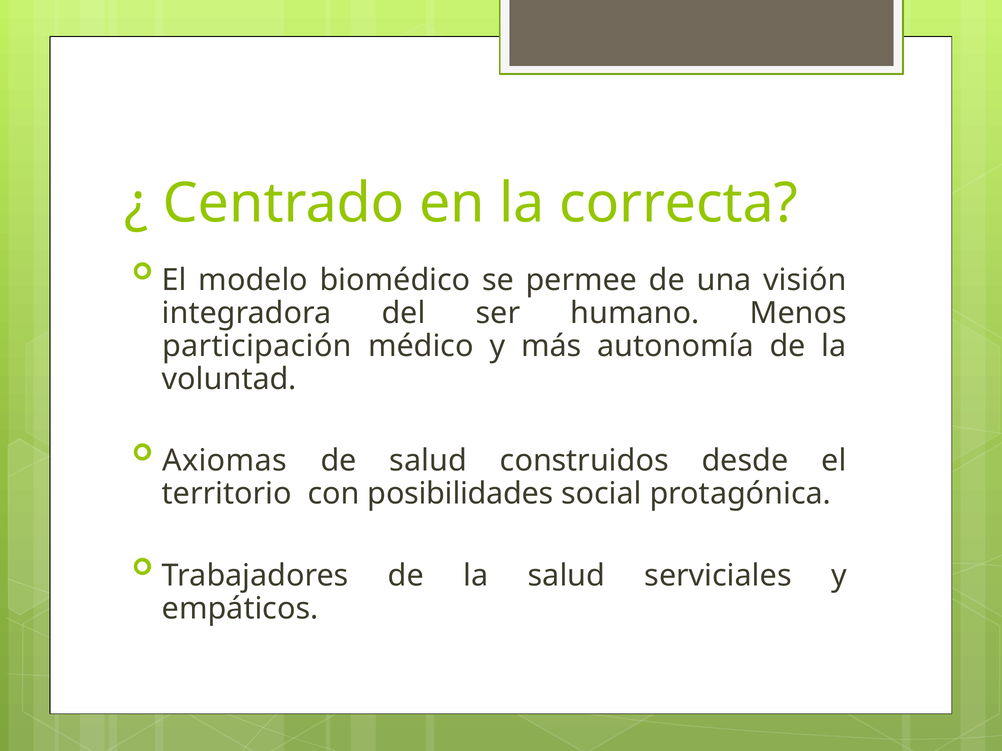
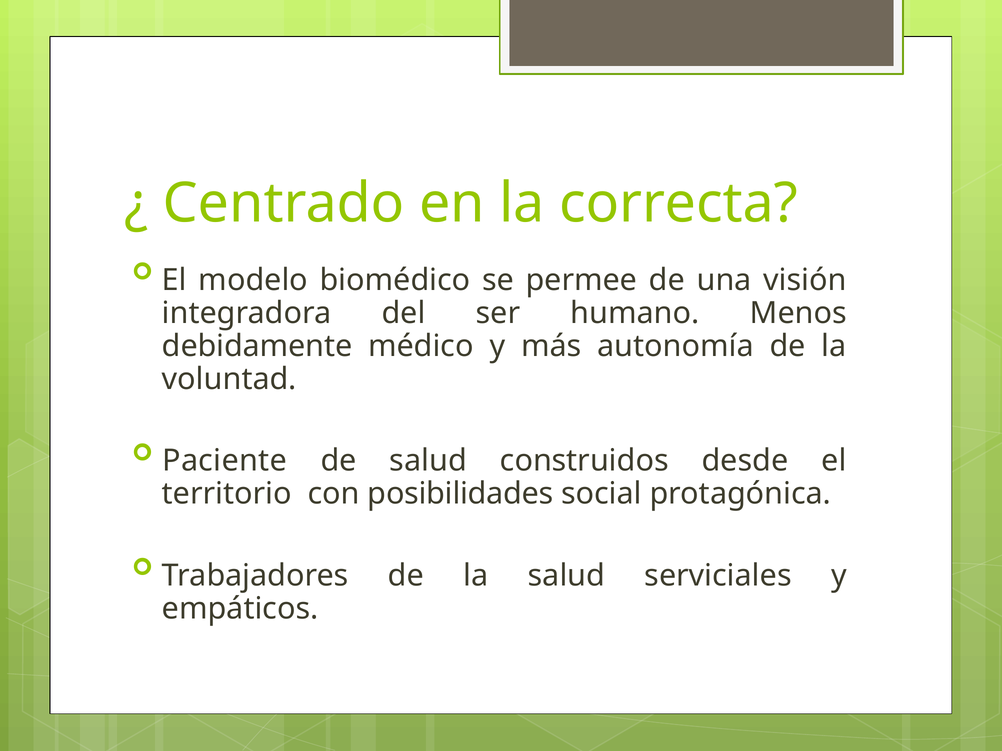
participación: participación -> debidamente (257, 346)
Axiomas: Axiomas -> Paciente (225, 461)
